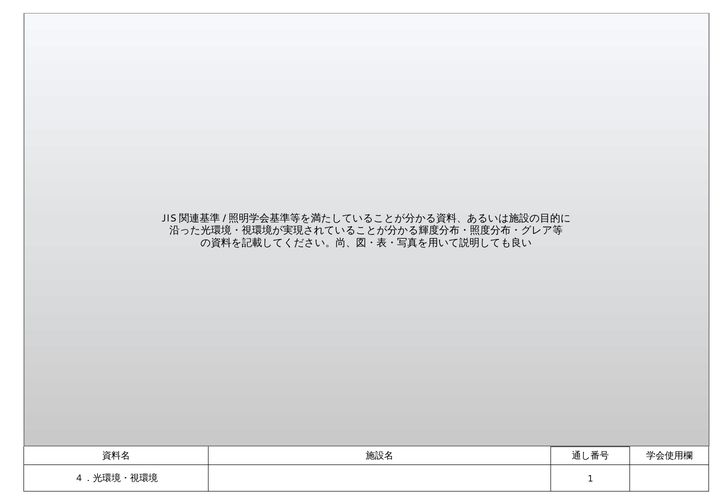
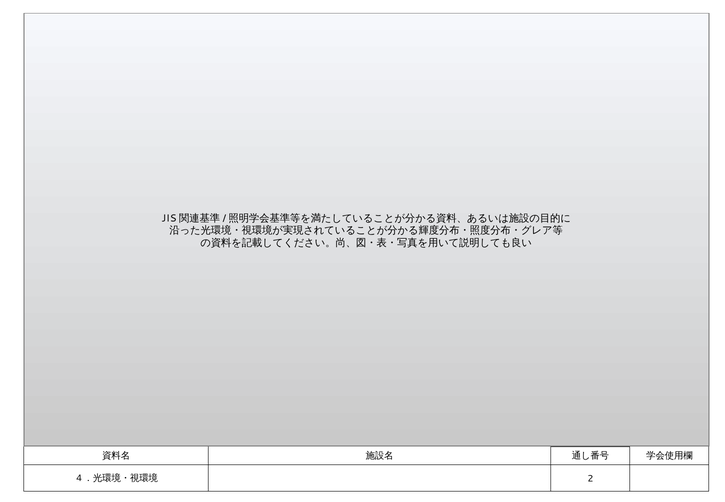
1: 1 -> 2 (590, 478)
